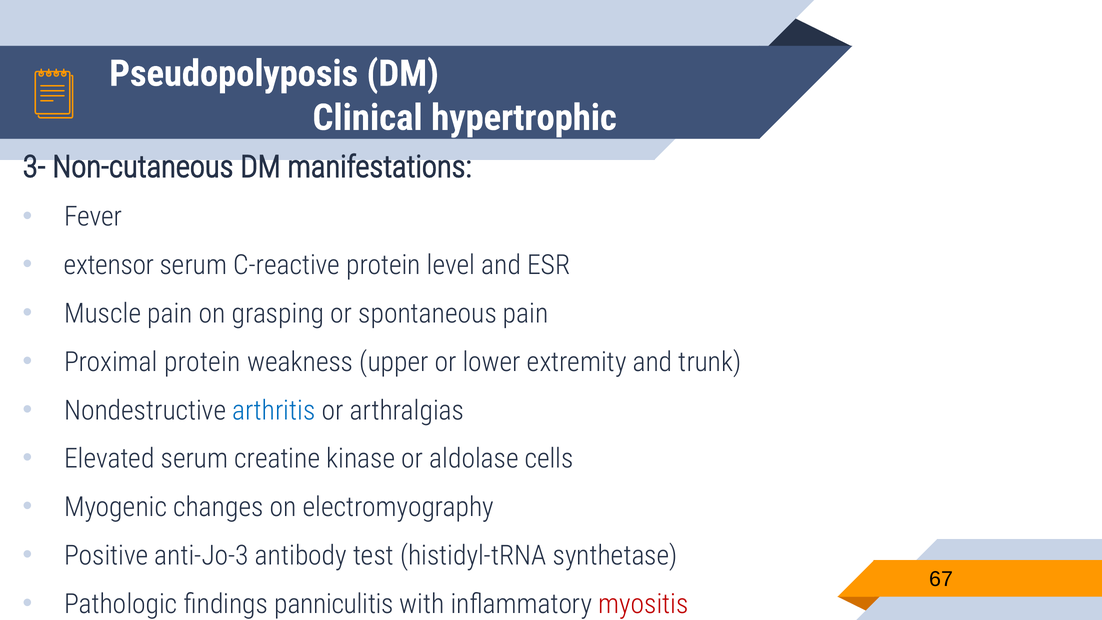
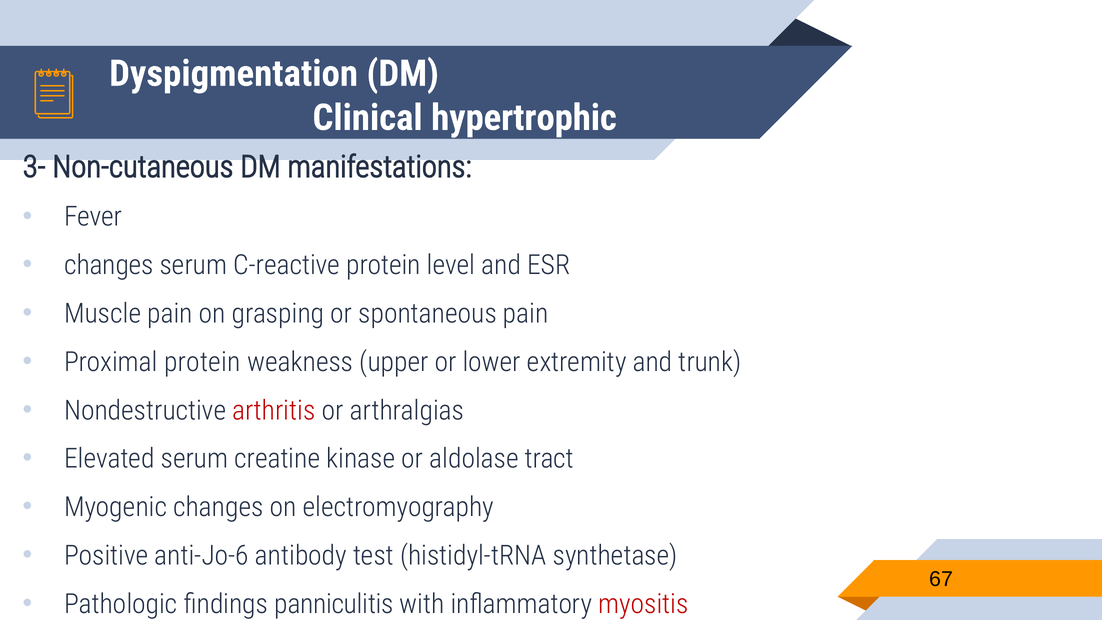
Pseudopolyposis: Pseudopolyposis -> Dyspigmentation (234, 74)
extensor: extensor -> changes (109, 265)
arthritis colour: blue -> red (274, 410)
cells: cells -> tract (549, 459)
anti-Jo-3: anti-Jo-3 -> anti-Jo-6 (202, 555)
